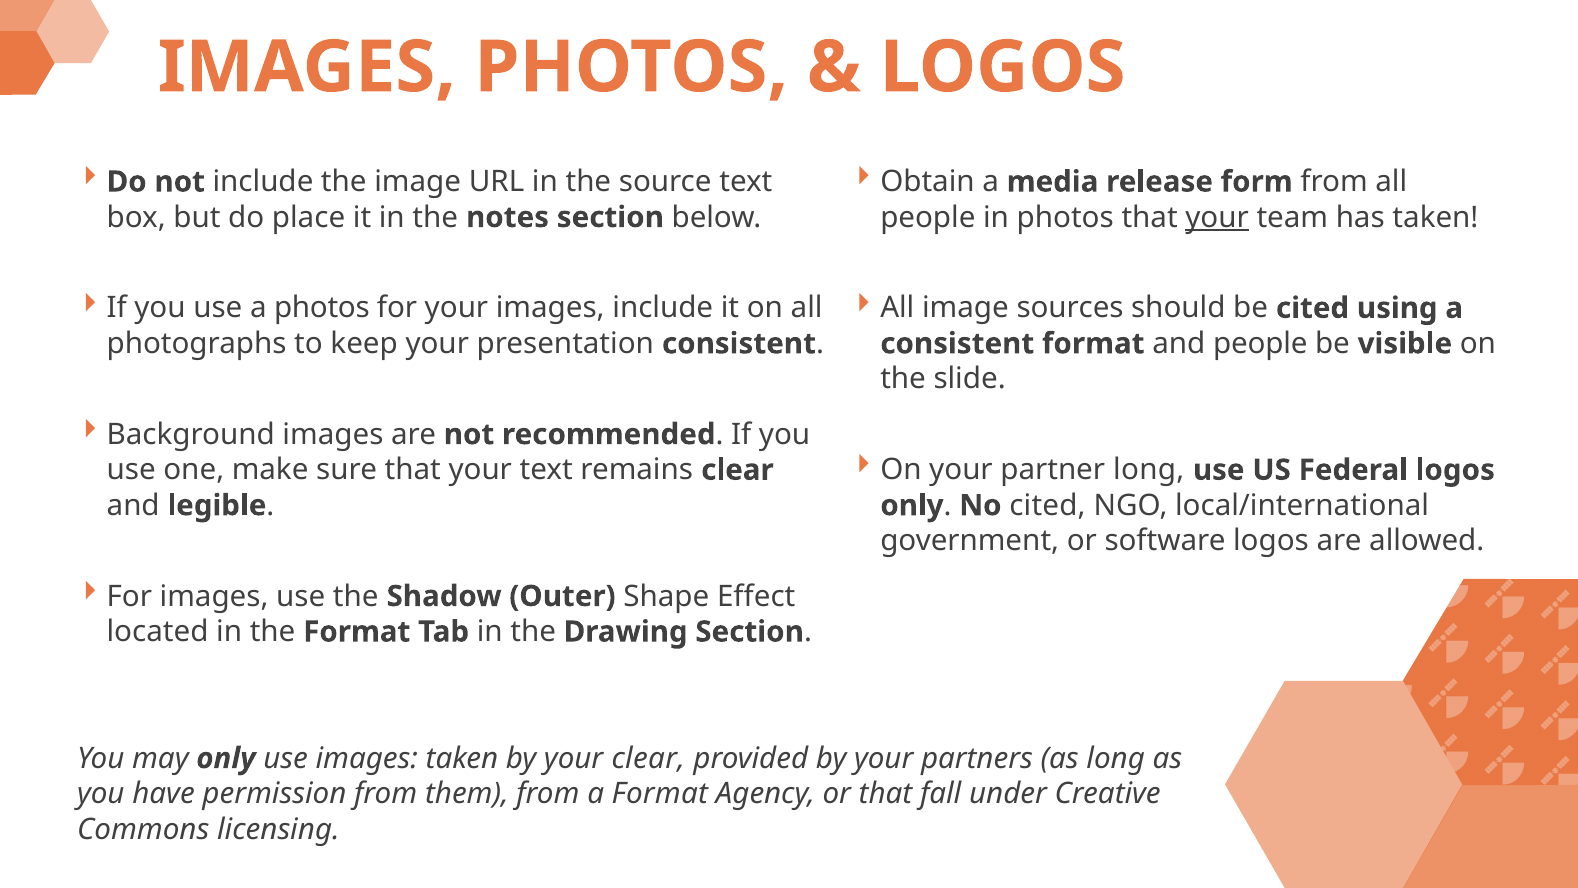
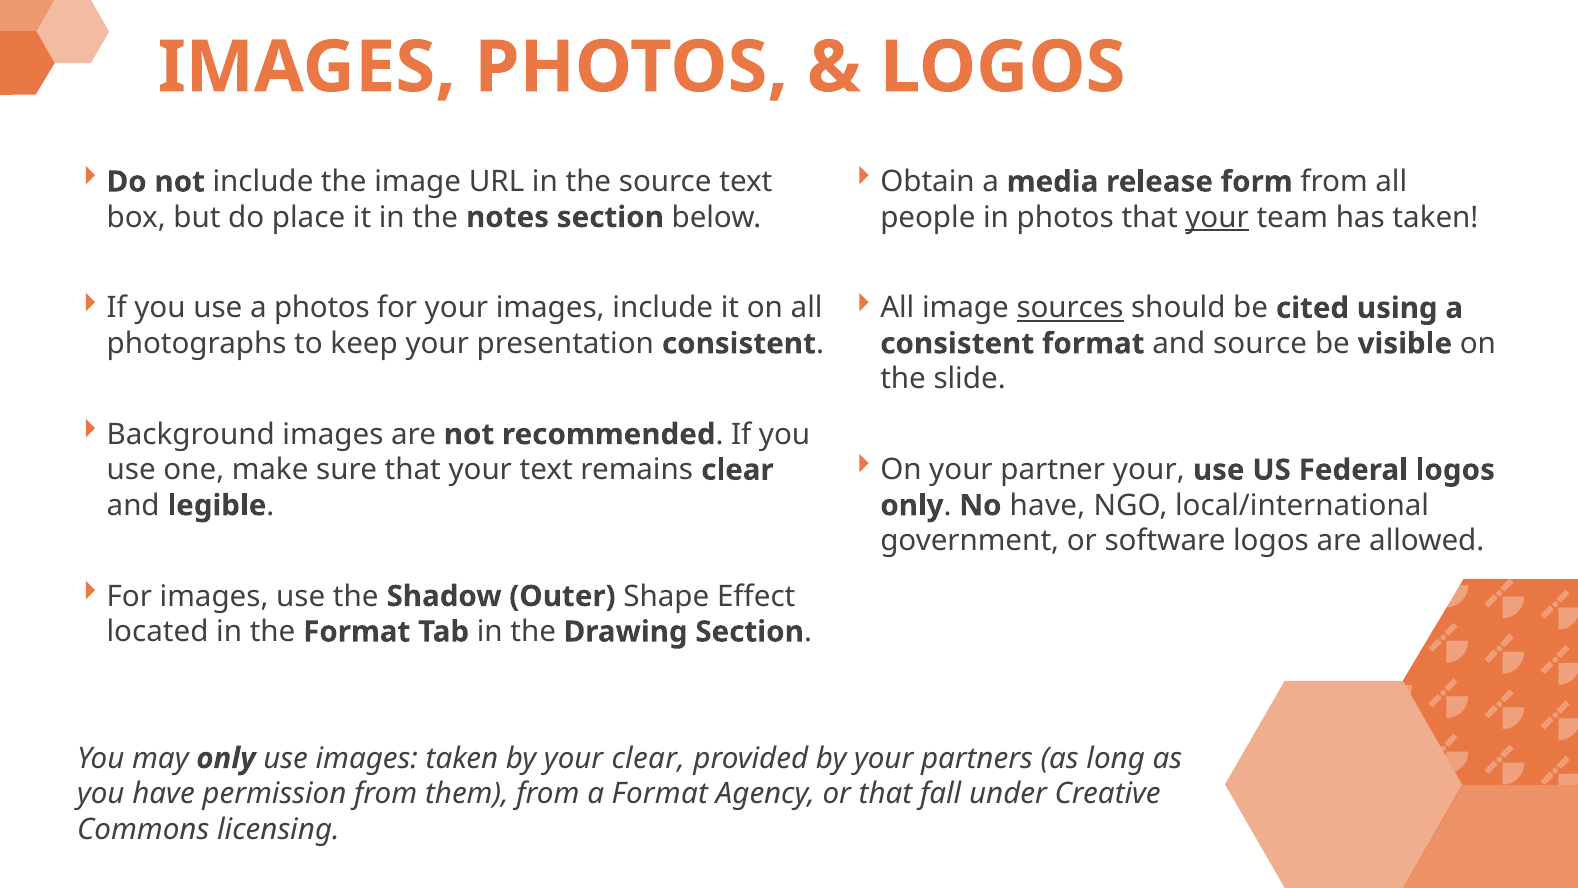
sources underline: none -> present (1070, 308)
and people: people -> source (1260, 344)
partner long: long -> your (1149, 470)
No cited: cited -> have (1047, 505)
